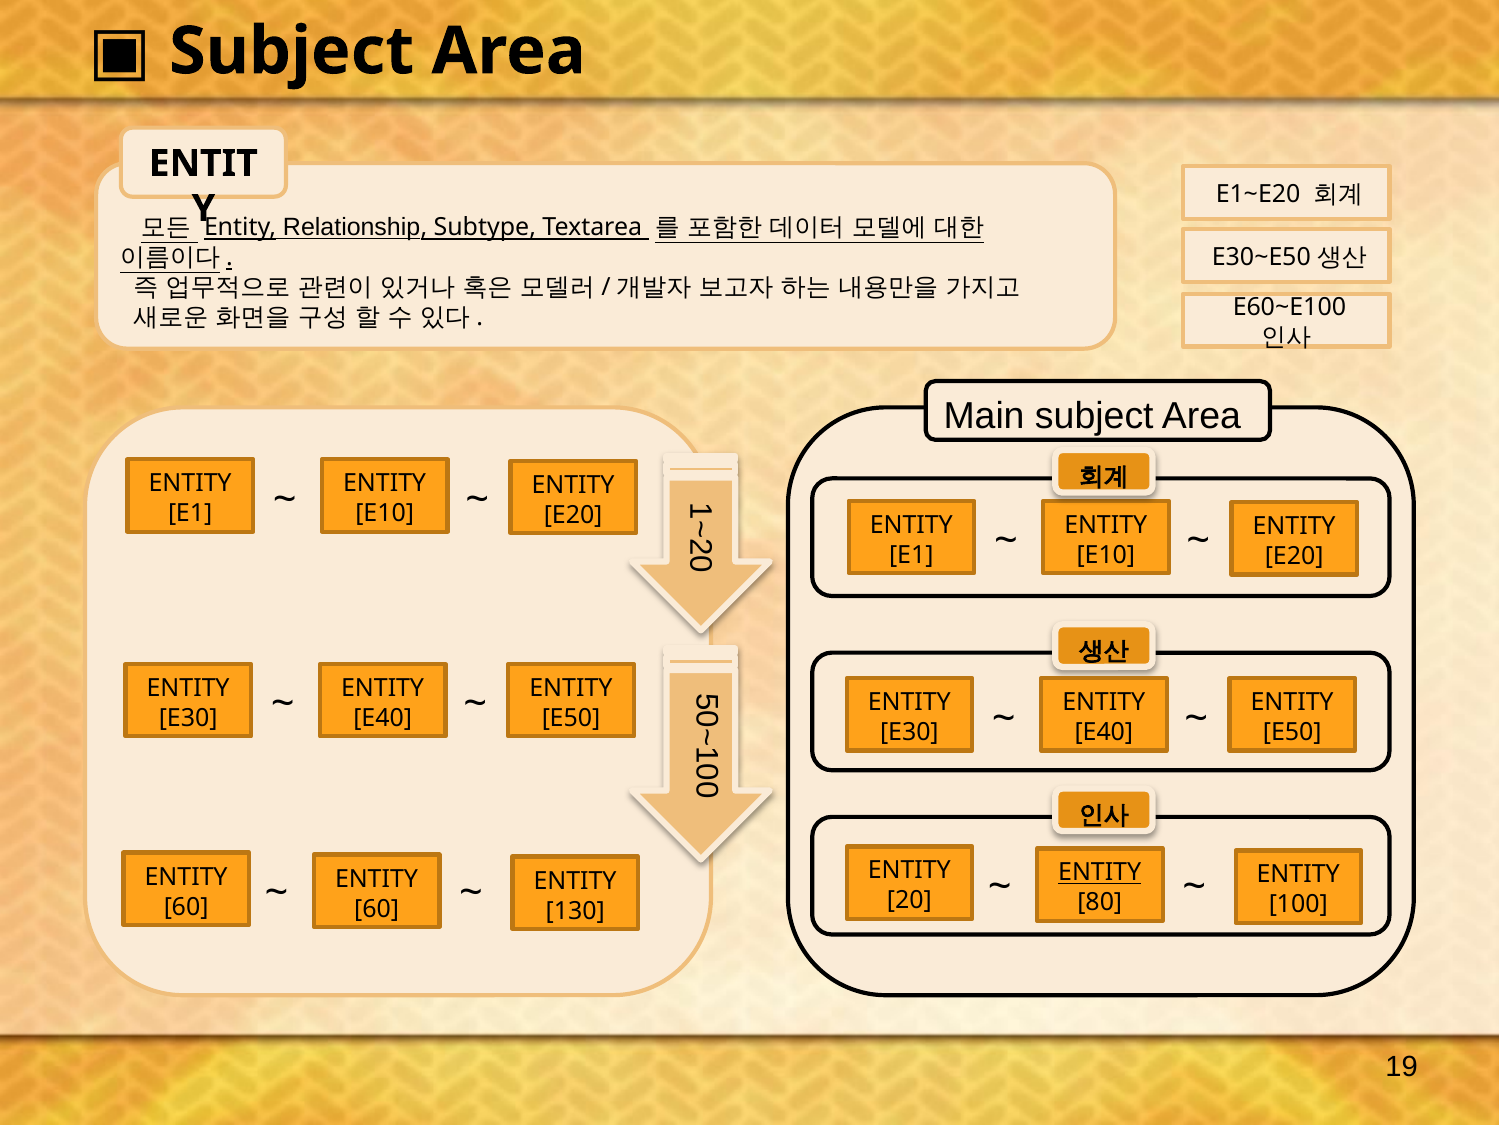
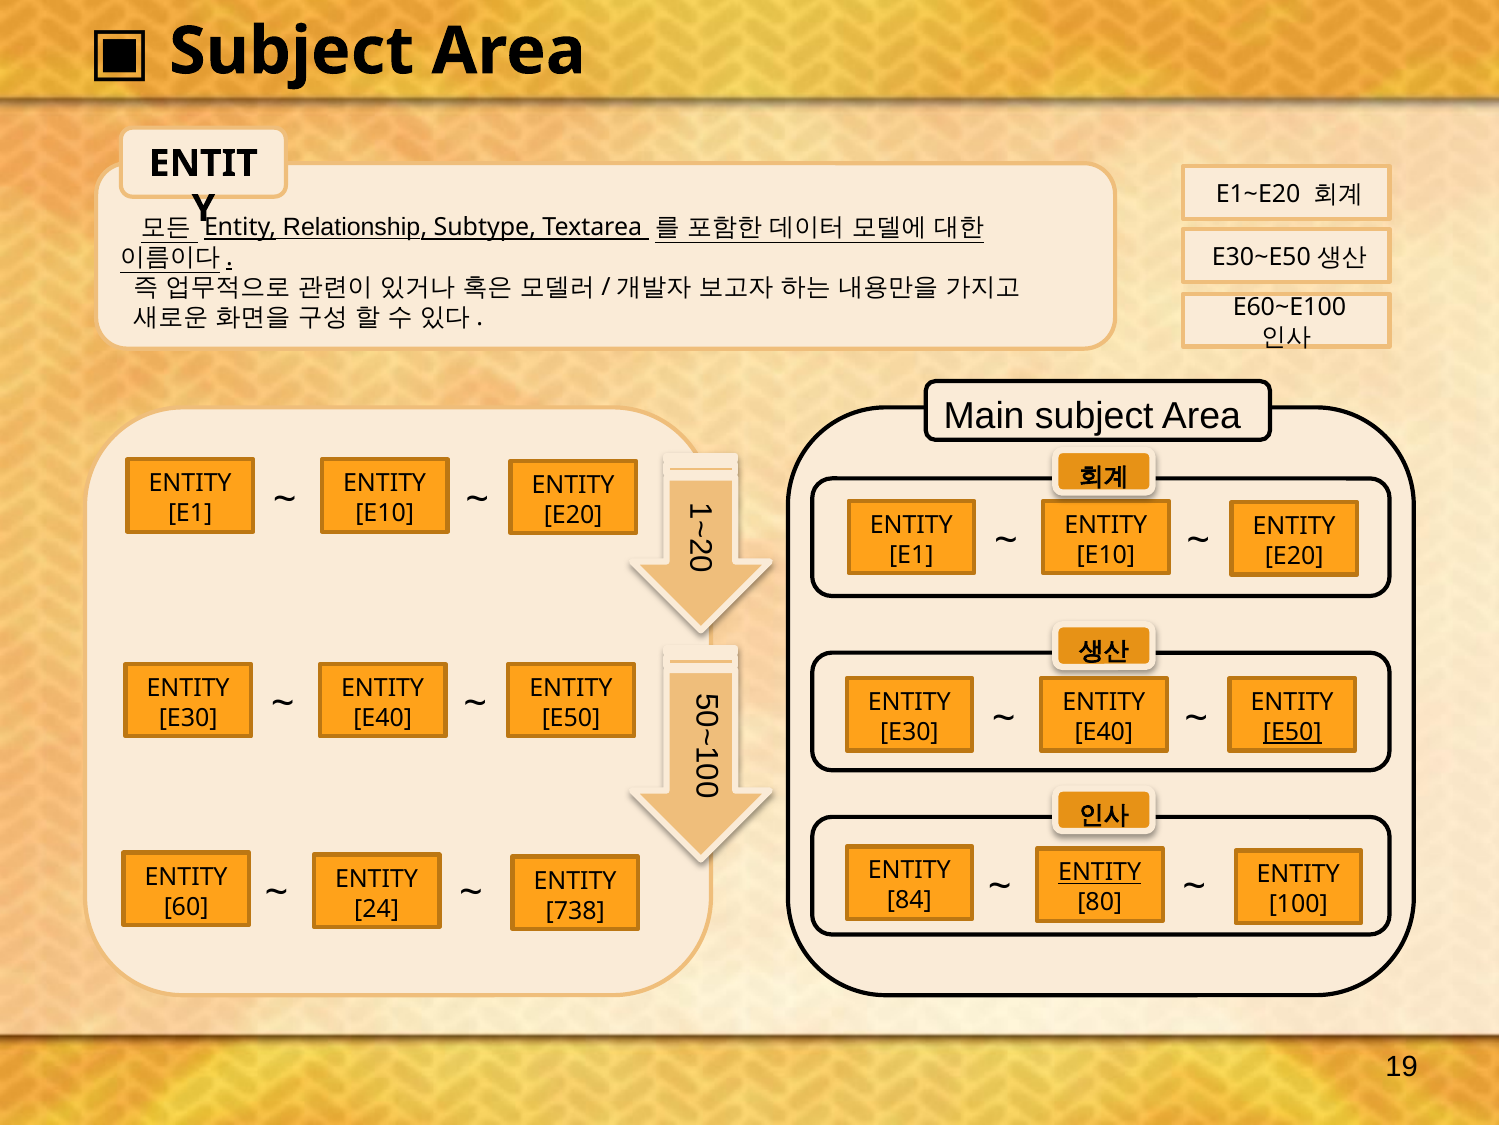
E50 underline: none -> present (1292, 732)
20: 20 -> 84 (909, 900)
60: 60 -> 24 (377, 908)
130: 130 -> 738 (575, 910)
